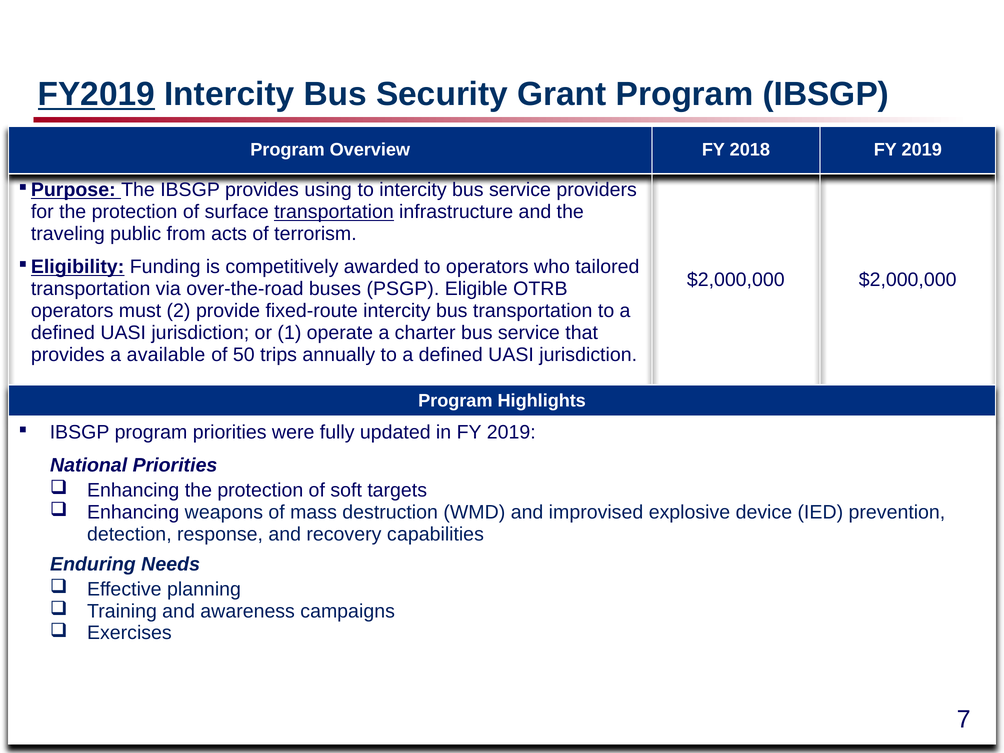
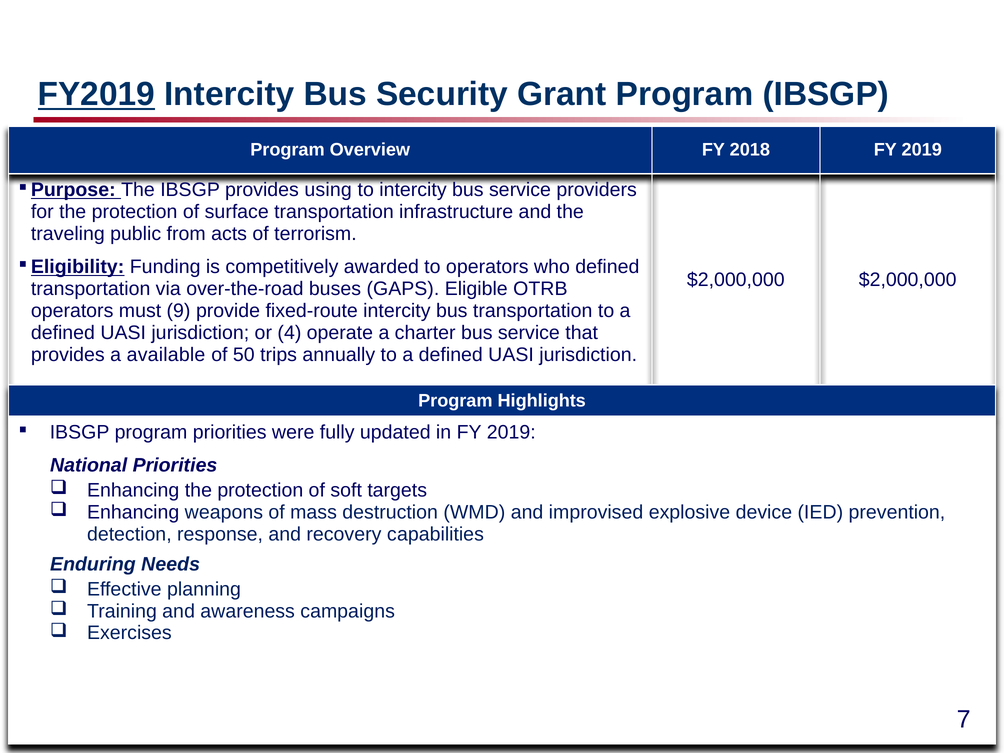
transportation underline: present -> none (334, 212)
who tailored: tailored -> defined (607, 267)
PSGP: PSGP -> GAPS (403, 289)
2: 2 -> 9 (179, 311)
1: 1 -> 4 (289, 333)
